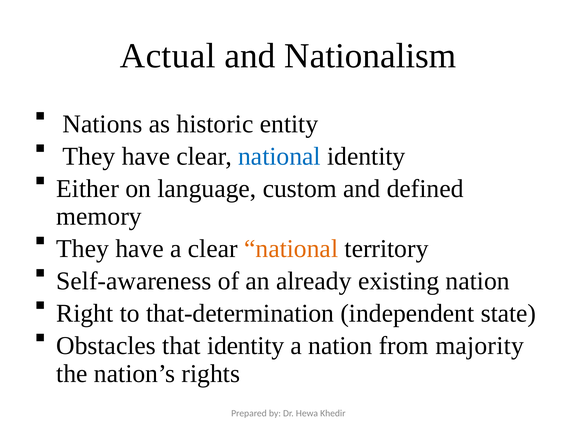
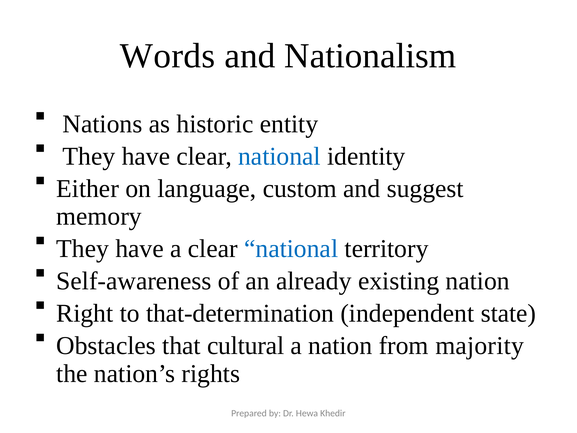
Actual: Actual -> Words (168, 56)
defined: defined -> suggest (425, 189)
national colour: orange -> blue (291, 249)
that identity: identity -> cultural (246, 346)
